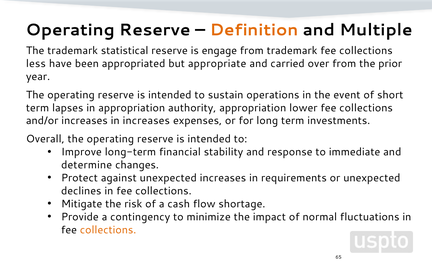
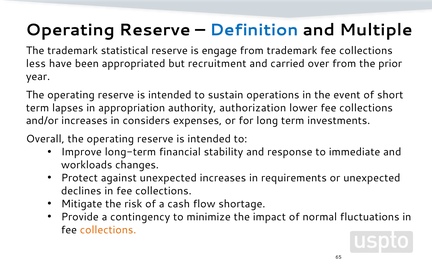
Definition colour: orange -> blue (254, 30)
appropriate: appropriate -> recruitment (217, 63)
authority appropriation: appropriation -> authorization (253, 108)
in increases: increases -> considers (146, 121)
determine: determine -> workloads (87, 165)
